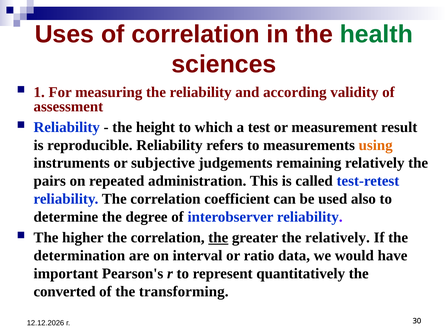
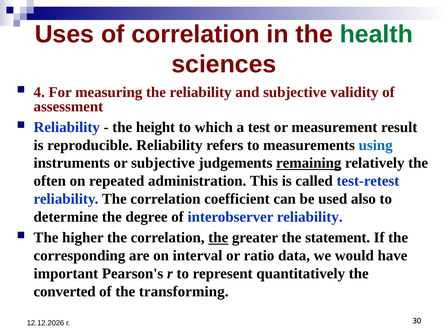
1: 1 -> 4 (39, 92)
and according: according -> subjective (295, 92)
using colour: orange -> blue (376, 145)
remaining underline: none -> present (309, 163)
pairs: pairs -> often (50, 181)
the relatively: relatively -> statement (338, 238)
determination: determination -> corresponding (79, 256)
